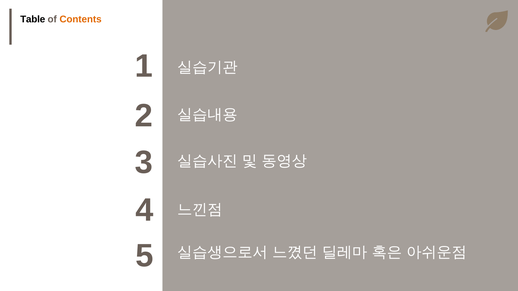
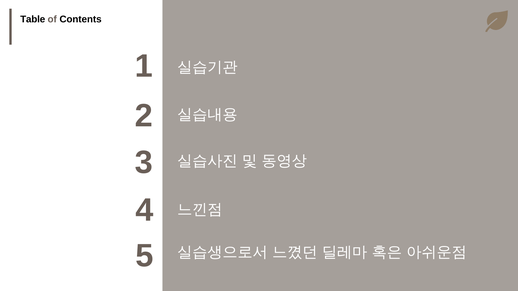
Contents colour: orange -> black (81, 19)
